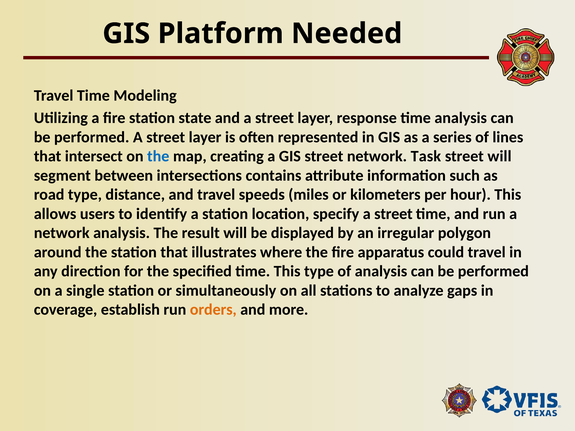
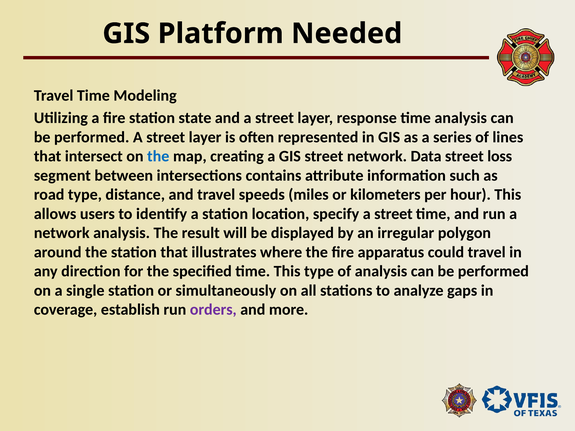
Task: Task -> Data (426, 156)
street will: will -> loss (500, 156)
orders colour: orange -> purple (213, 310)
